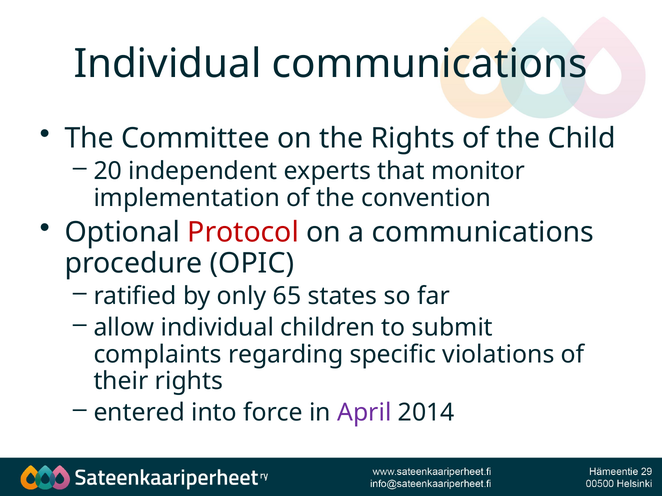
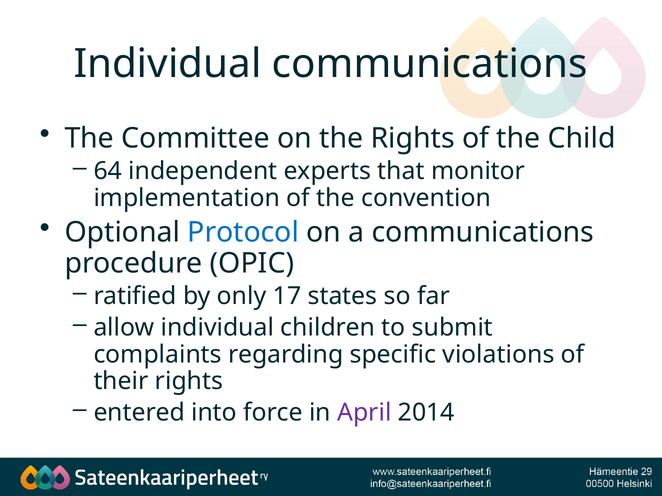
20: 20 -> 64 (108, 171)
Protocol colour: red -> blue (243, 233)
65: 65 -> 17 (287, 296)
